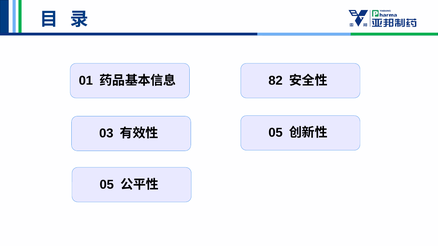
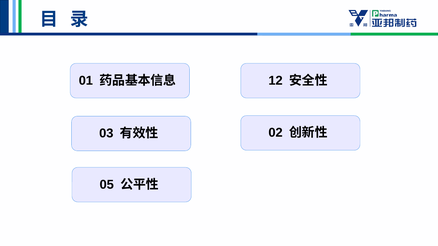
82: 82 -> 12 (276, 81)
05: 05 -> 02 (276, 133)
